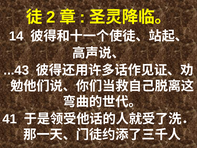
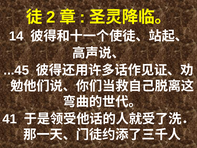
...43: ...43 -> ...45 (16, 70)
